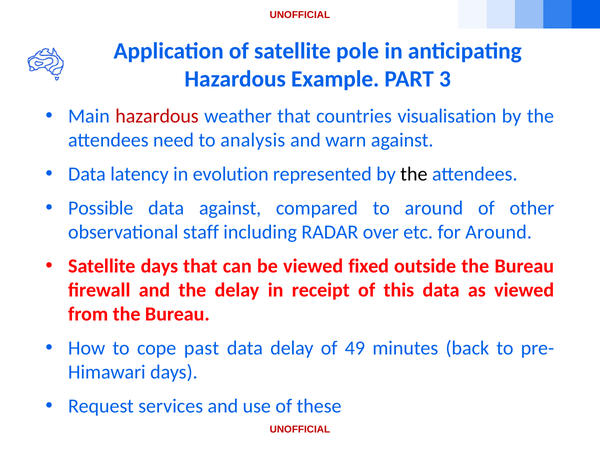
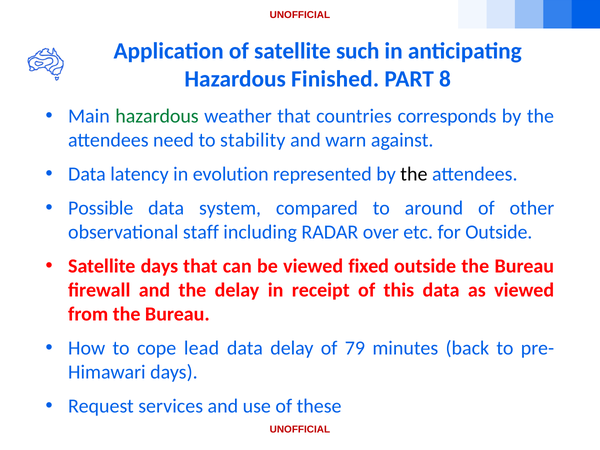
pole: pole -> such (358, 51)
Example: Example -> Finished (335, 79)
3: 3 -> 8 (445, 79)
hazardous colour: red -> green (157, 116)
visualisation: visualisation -> corresponds (447, 116)
analysis: analysis -> stability (253, 140)
data against: against -> system (230, 208)
for Around: Around -> Outside (499, 232)
past: past -> lead (202, 348)
49: 49 -> 79 (355, 348)
